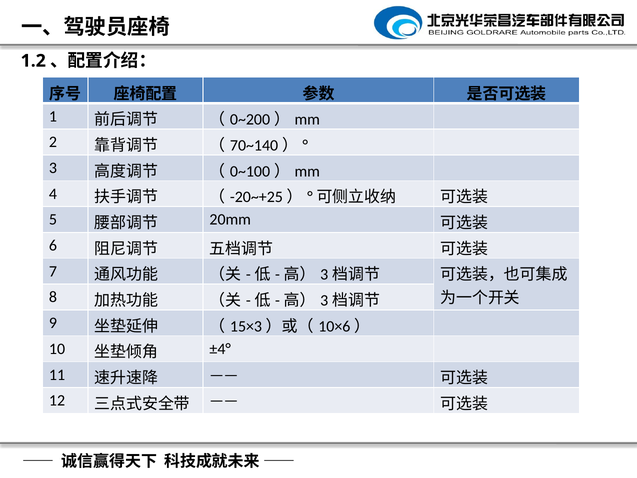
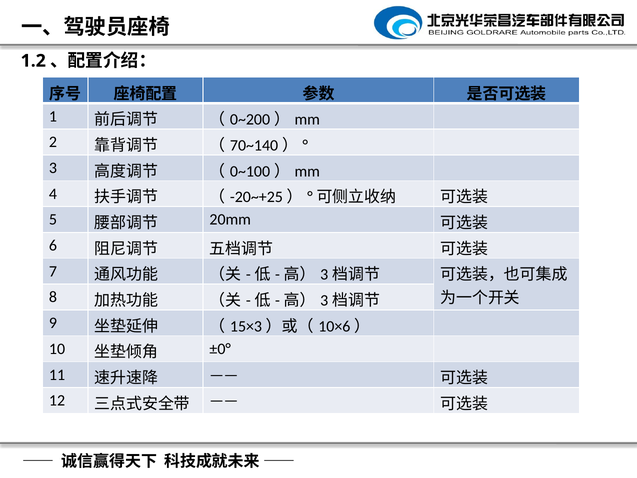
±4°: ±4° -> ±0° (220, 349)
